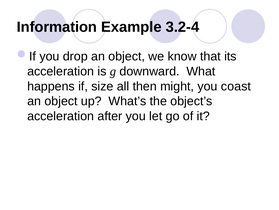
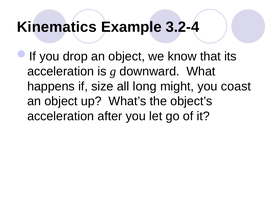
Information: Information -> Kinematics (57, 27)
then: then -> long (145, 86)
